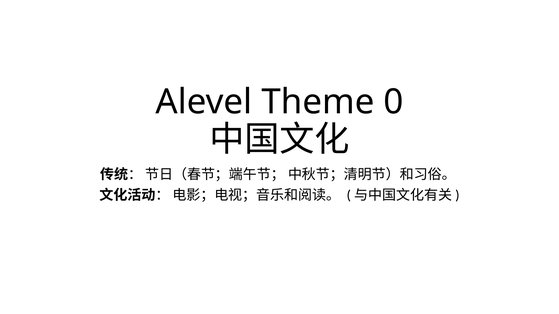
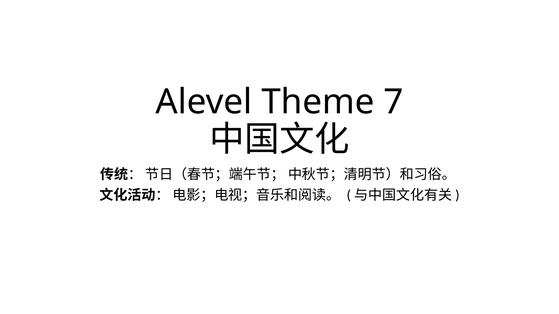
0: 0 -> 7 (394, 102)
